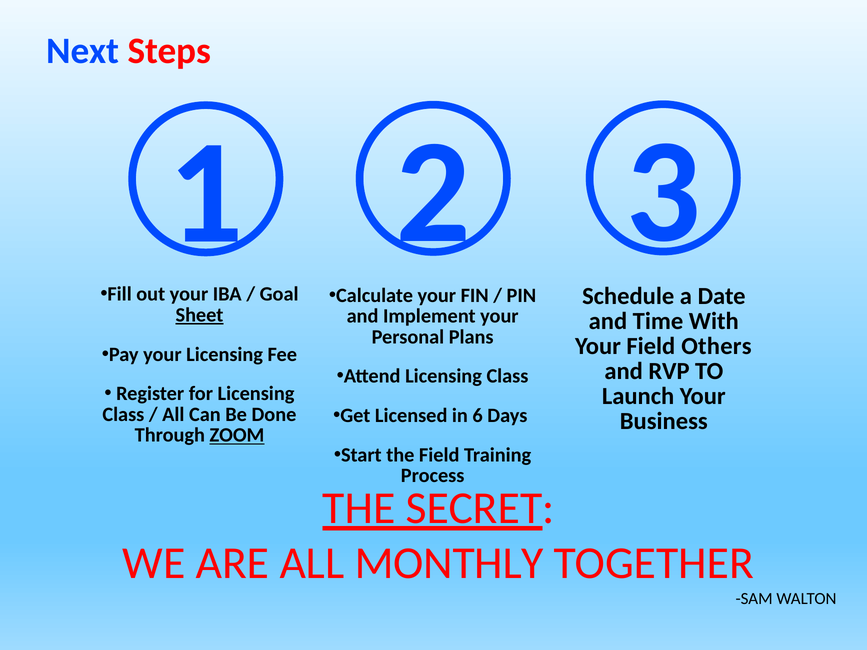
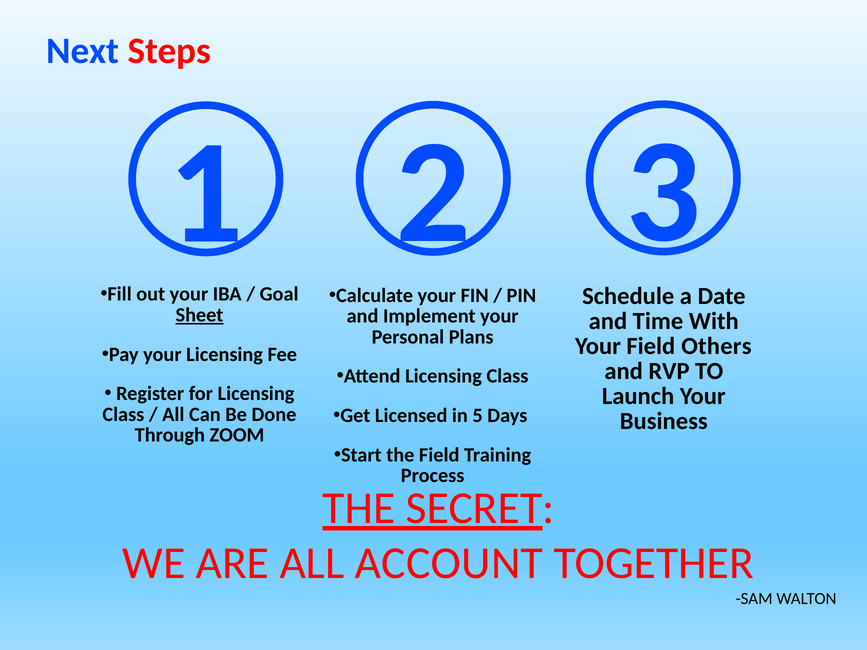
6: 6 -> 5 (478, 416)
ZOOM underline: present -> none (237, 435)
MONTHLY: MONTHLY -> ACCOUNT (449, 563)
